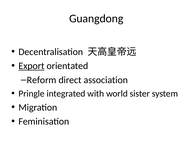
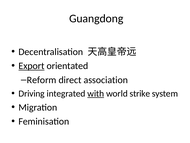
Pringle: Pringle -> Driving (32, 93)
with underline: none -> present (96, 93)
sister: sister -> strike (140, 93)
